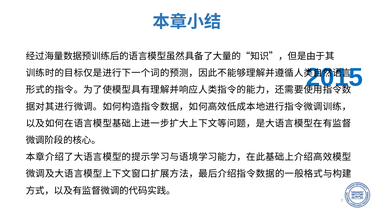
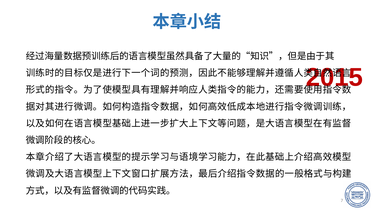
2015 colour: blue -> red (334, 78)
